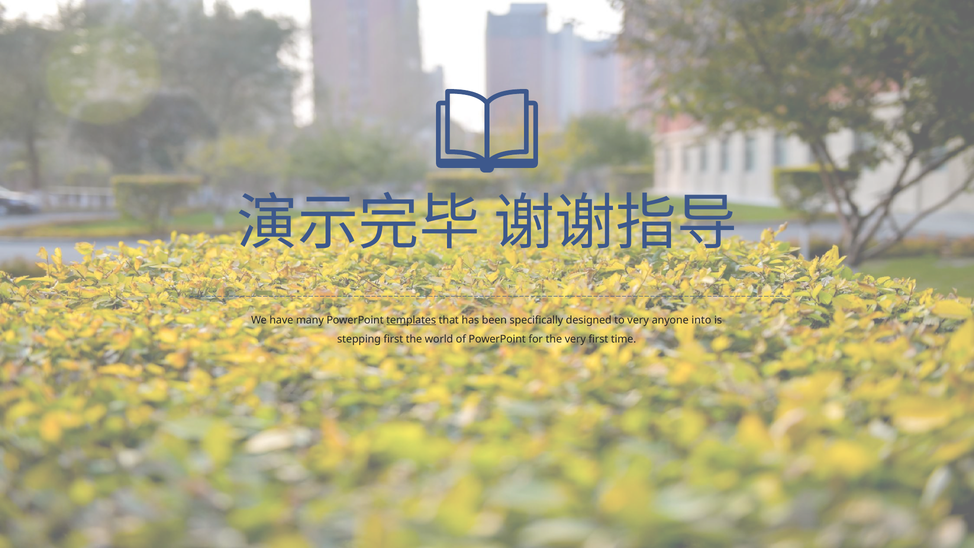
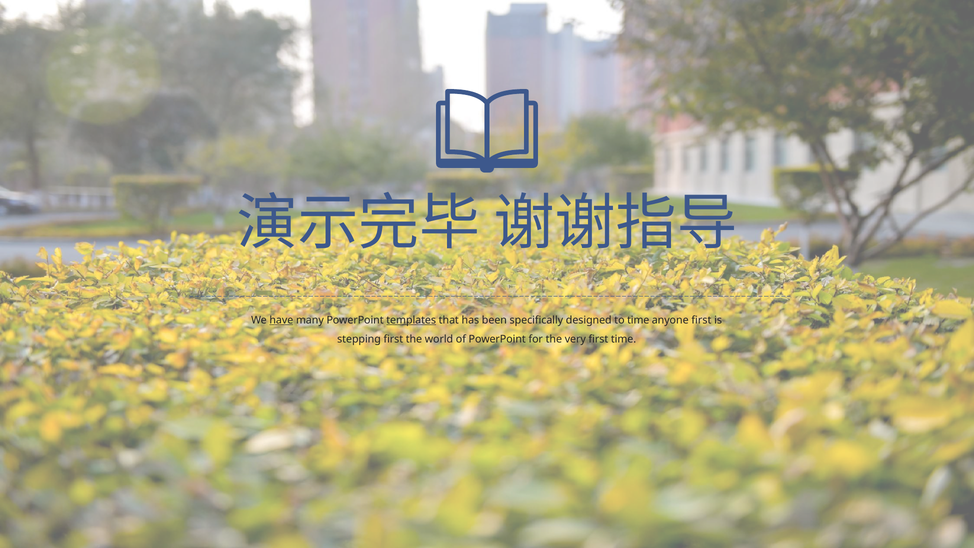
have underline: none -> present (281, 320)
to very: very -> time (638, 320)
anyone into: into -> first (701, 320)
